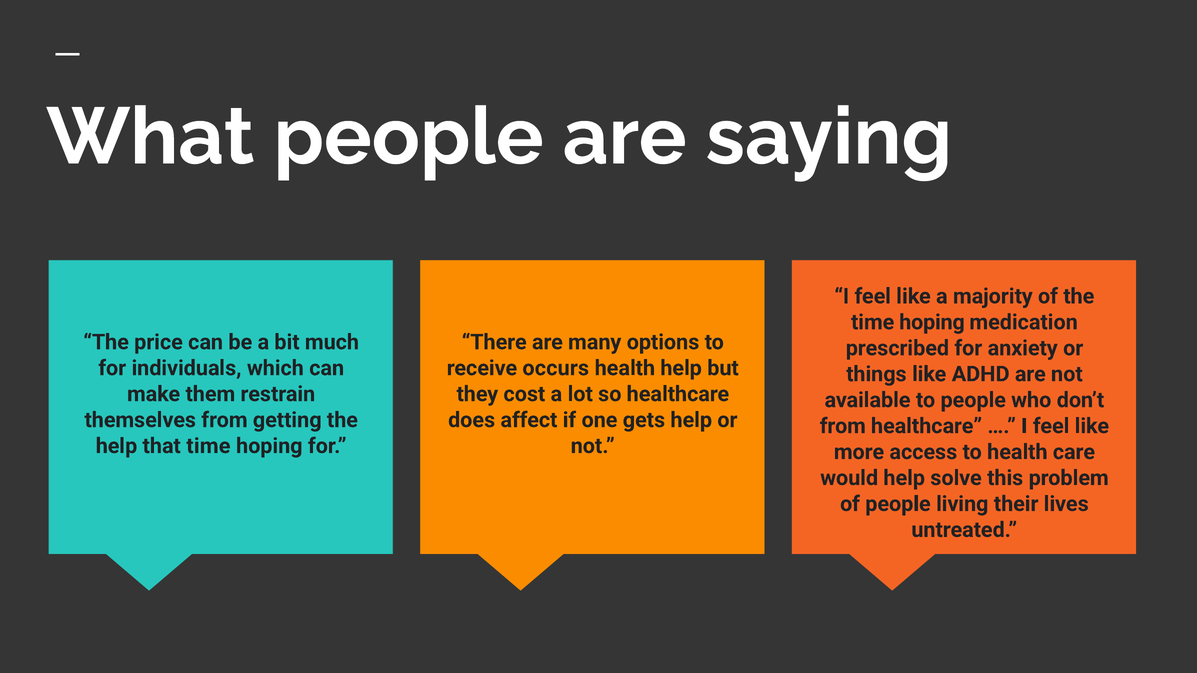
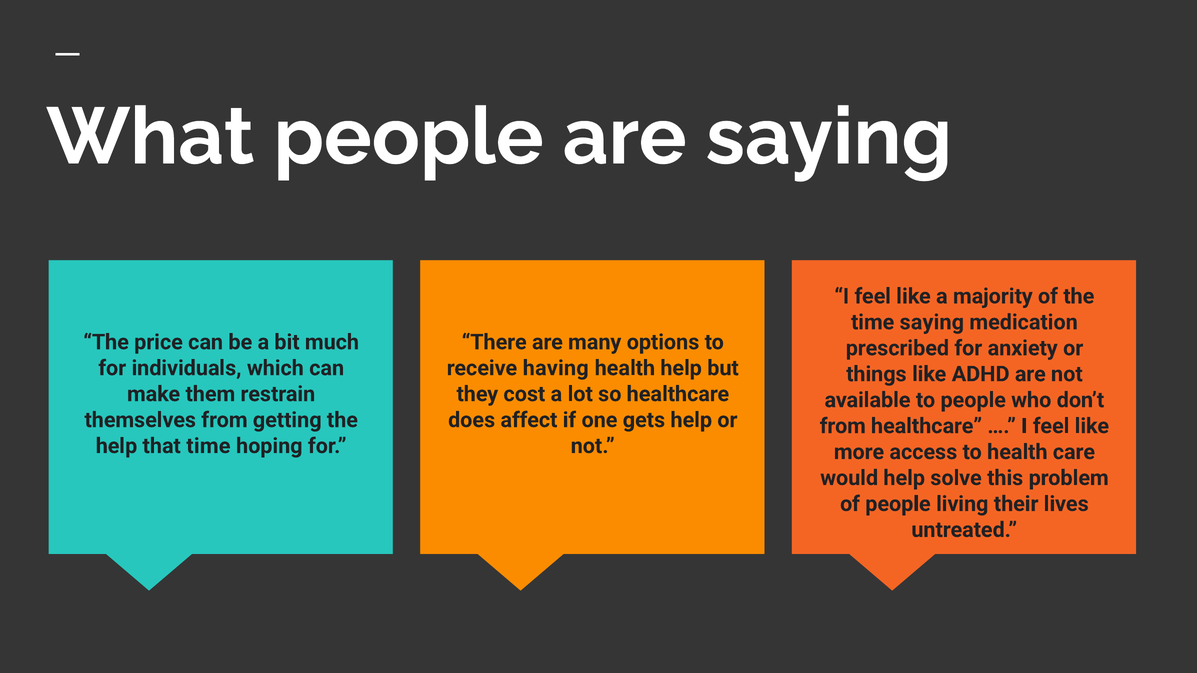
hoping: hoping -> saying (932, 322)
occurs: occurs -> having (556, 368)
